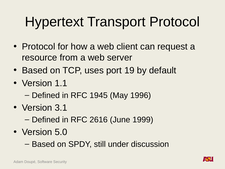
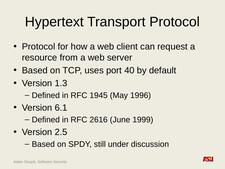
19: 19 -> 40 (129, 70)
1.1: 1.1 -> 1.3 (61, 83)
3.1: 3.1 -> 6.1 (61, 108)
5.0: 5.0 -> 2.5 (61, 132)
